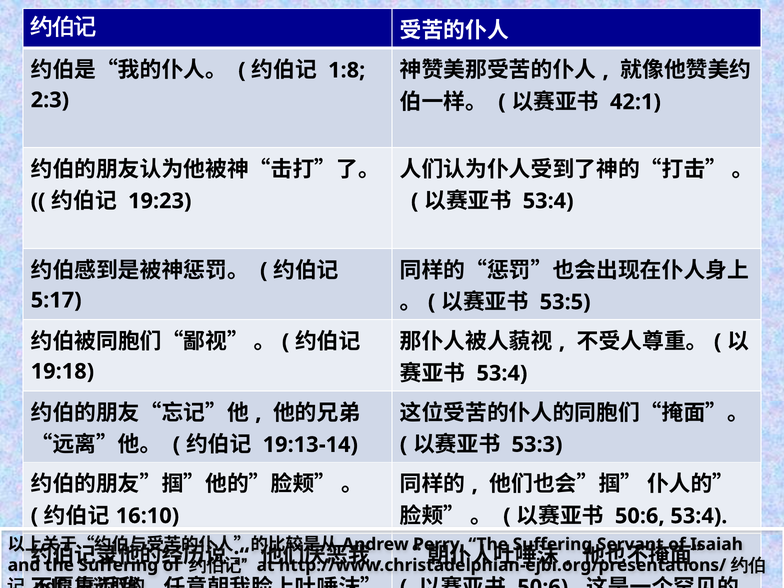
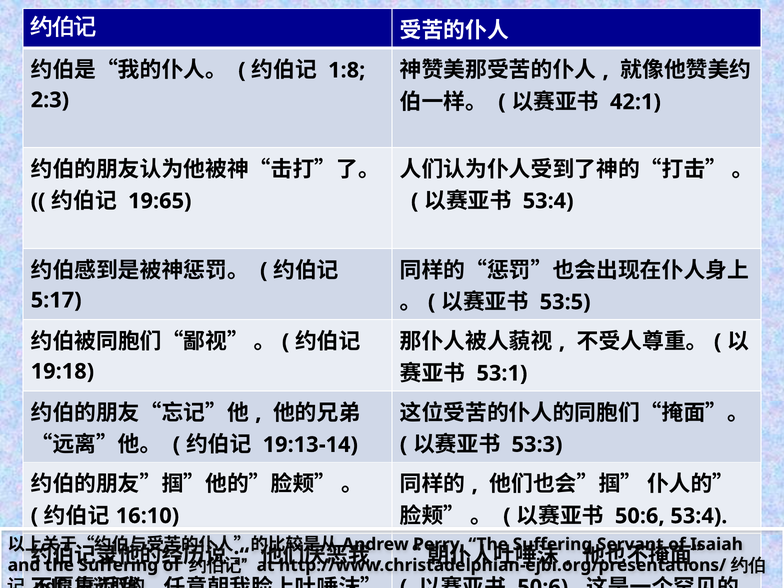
19:23: 19:23 -> 19:65 (160, 201)
53:4: 53:4 -> 53:1 (502, 373)
